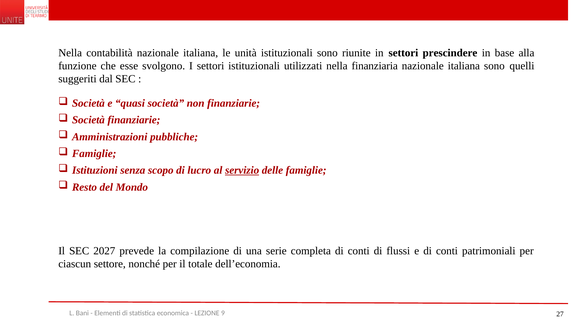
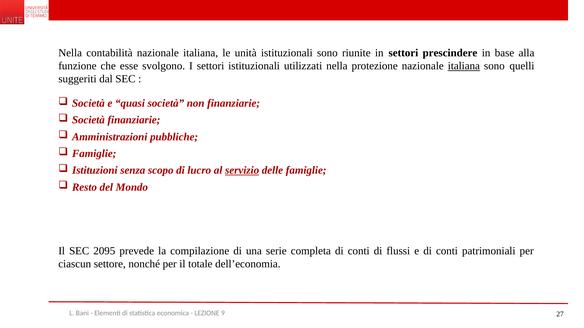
finanziaria: finanziaria -> protezione (375, 66)
italiana underline: none -> present (464, 66)
2027: 2027 -> 2095 (104, 251)
